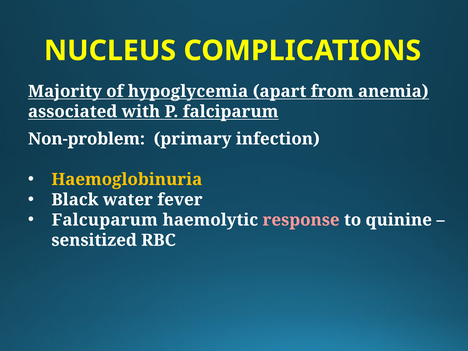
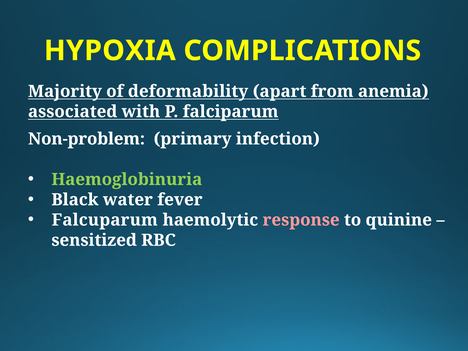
NUCLEUS: NUCLEUS -> HYPOXIA (110, 51)
hypoglycemia: hypoglycemia -> deformability (188, 91)
Haemoglobinuria colour: yellow -> light green (127, 179)
